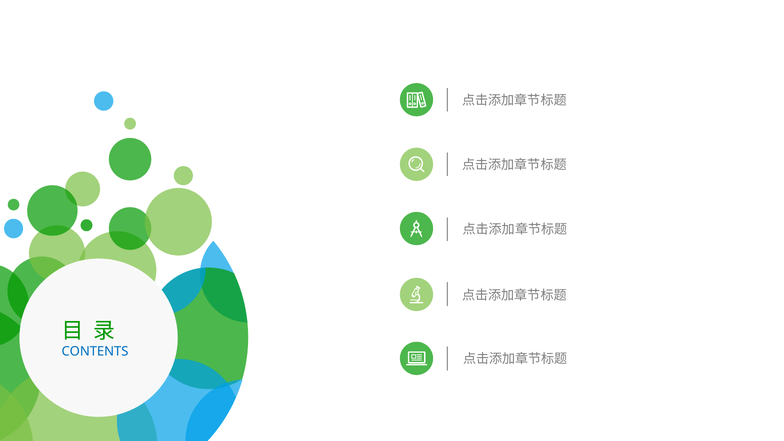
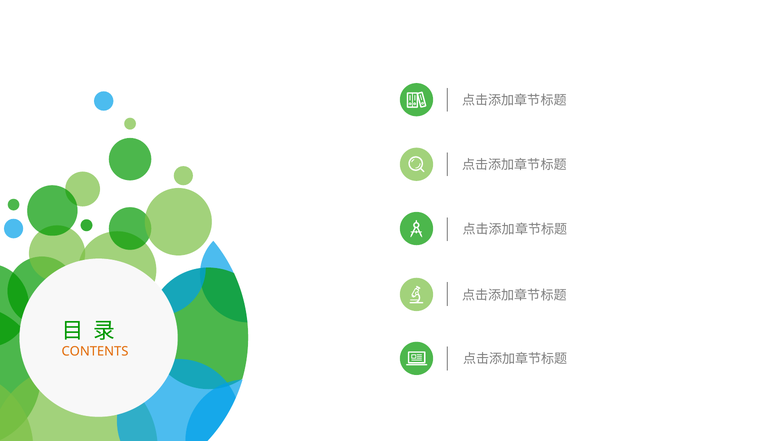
CONTENTS colour: blue -> orange (95, 351)
